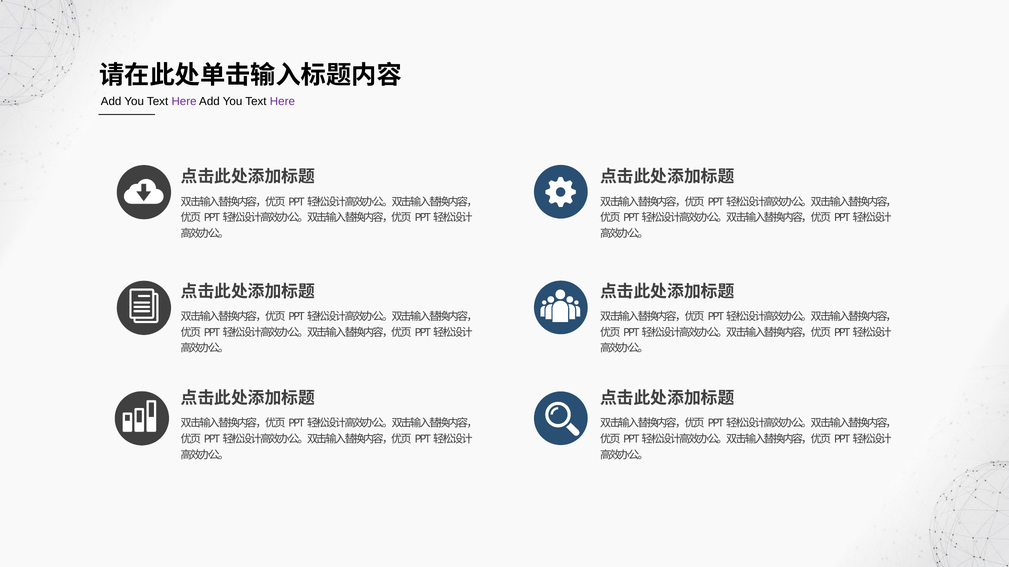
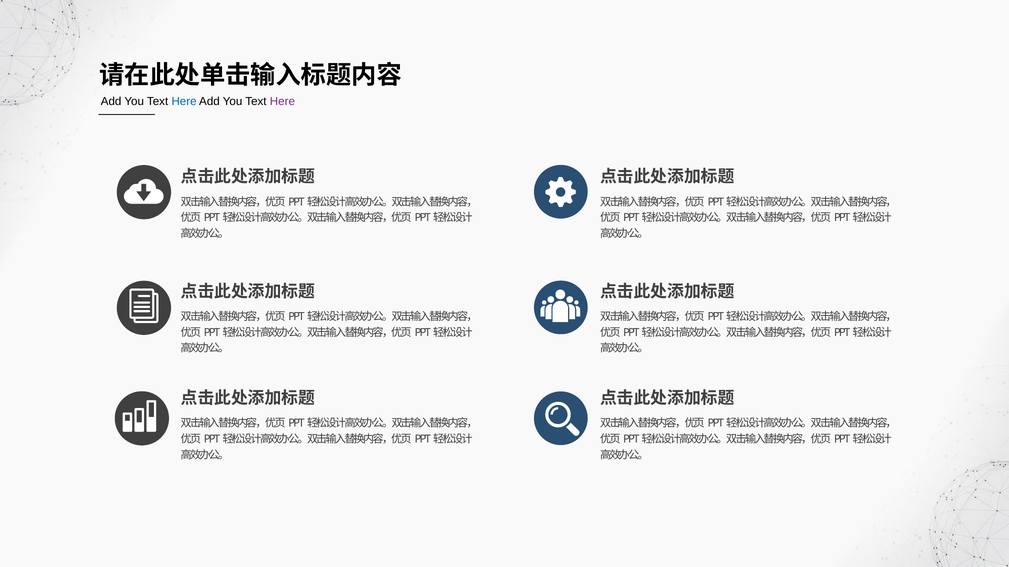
Here colour: purple -> blue (184, 102)
